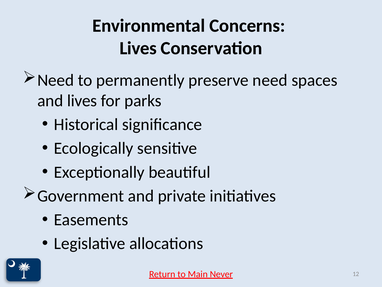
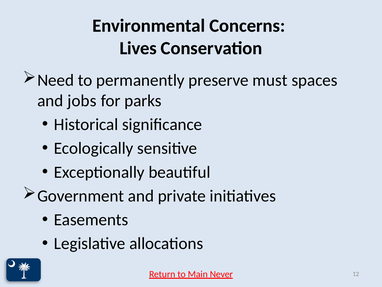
preserve need: need -> must (270, 80)
and lives: lives -> jobs (82, 101)
